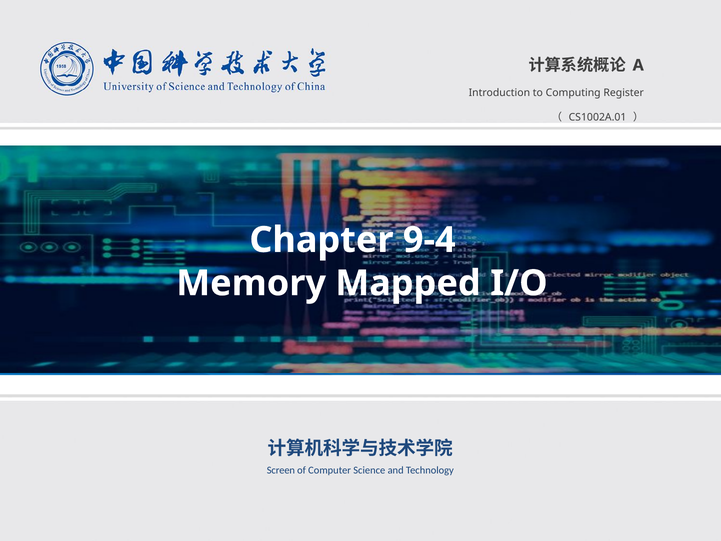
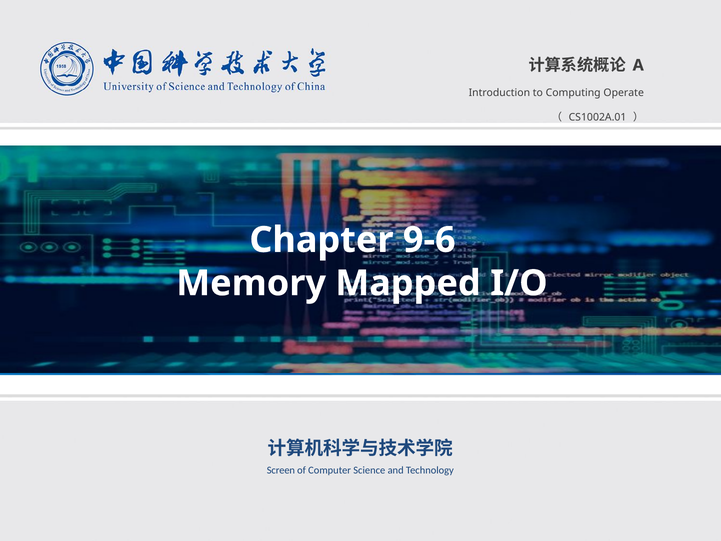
Register: Register -> Operate (624, 93)
9-4: 9-4 -> 9-6 (429, 240)
